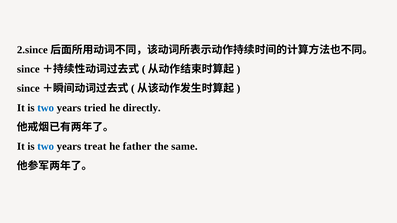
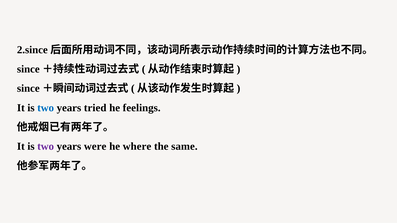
directly: directly -> feelings (142, 108)
two colour: blue -> purple (46, 147)
treat: treat -> were (95, 147)
father: father -> where (137, 147)
